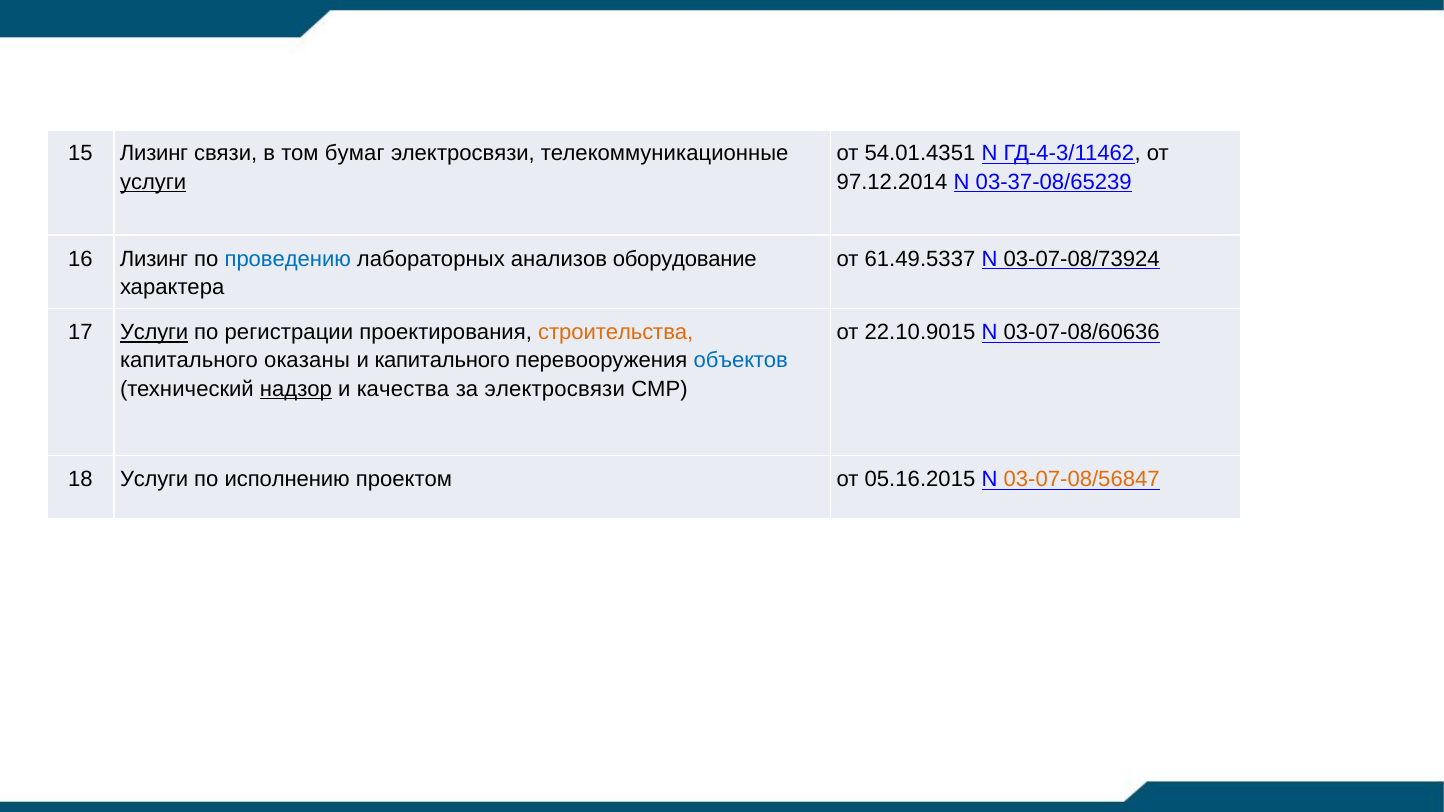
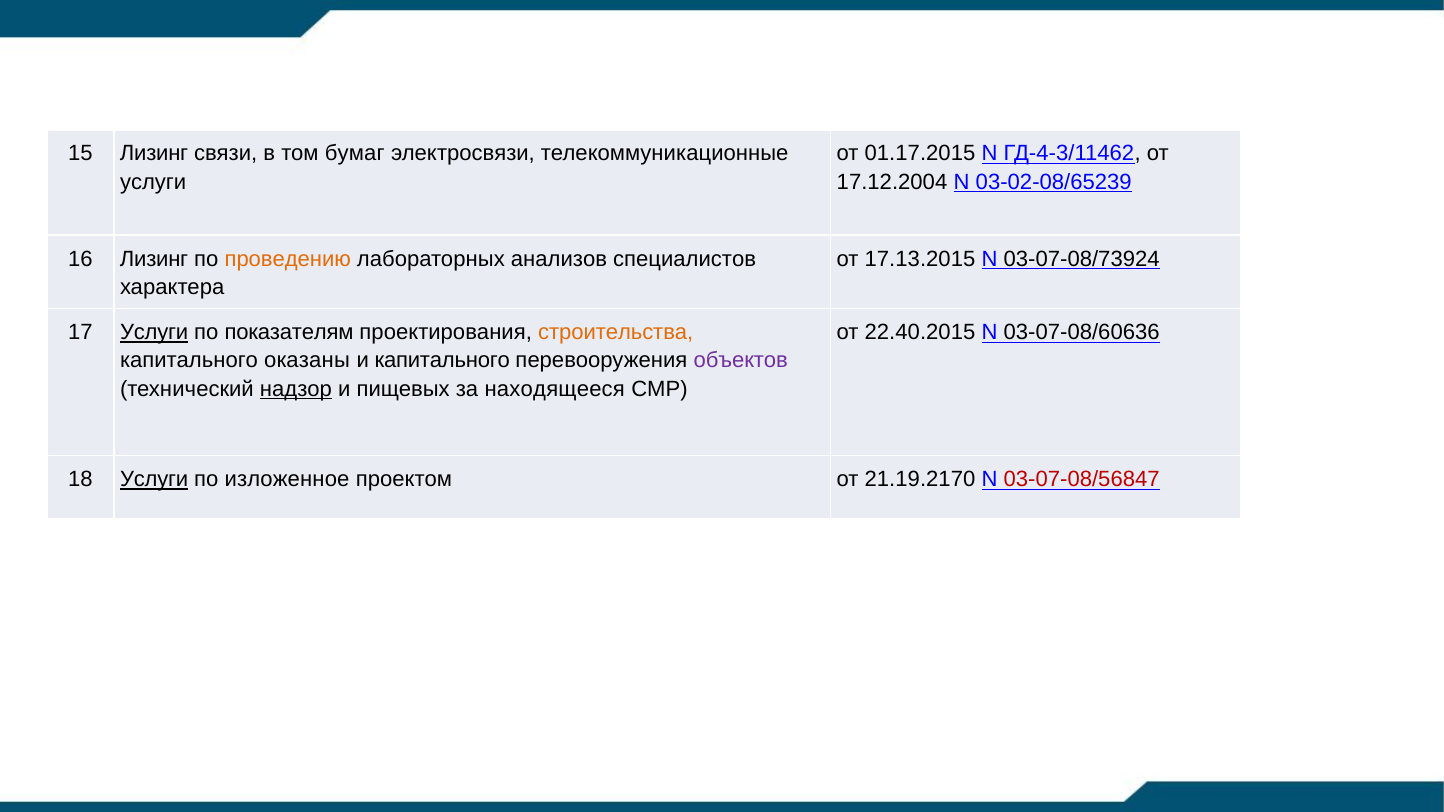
54.01.4351: 54.01.4351 -> 01.17.2015 (920, 154)
услуги underline: present -> none (153, 182)
97.12.2014: 97.12.2014 -> 17.12.2004 (892, 182)
03-37-08/65239: 03-37-08/65239 -> 03-02-08/65239 (1054, 182)
проведению colour: blue -> orange (288, 259)
оборудование: оборудование -> специалистов (685, 259)
61.49.5337: 61.49.5337 -> 17.13.2015 (920, 259)
регистрации: регистрации -> показателям (289, 333)
22.10.9015: 22.10.9015 -> 22.40.2015 (920, 333)
объектов colour: blue -> purple (741, 361)
качества: качества -> пищевых (403, 389)
за электросвязи: электросвязи -> находящееся (555, 389)
Услуги underline: none -> present (154, 480)
исполнению: исполнению -> изложенное (287, 480)
05.16.2015: 05.16.2015 -> 21.19.2170 (920, 480)
03-07-08/56847 colour: orange -> red (1082, 480)
